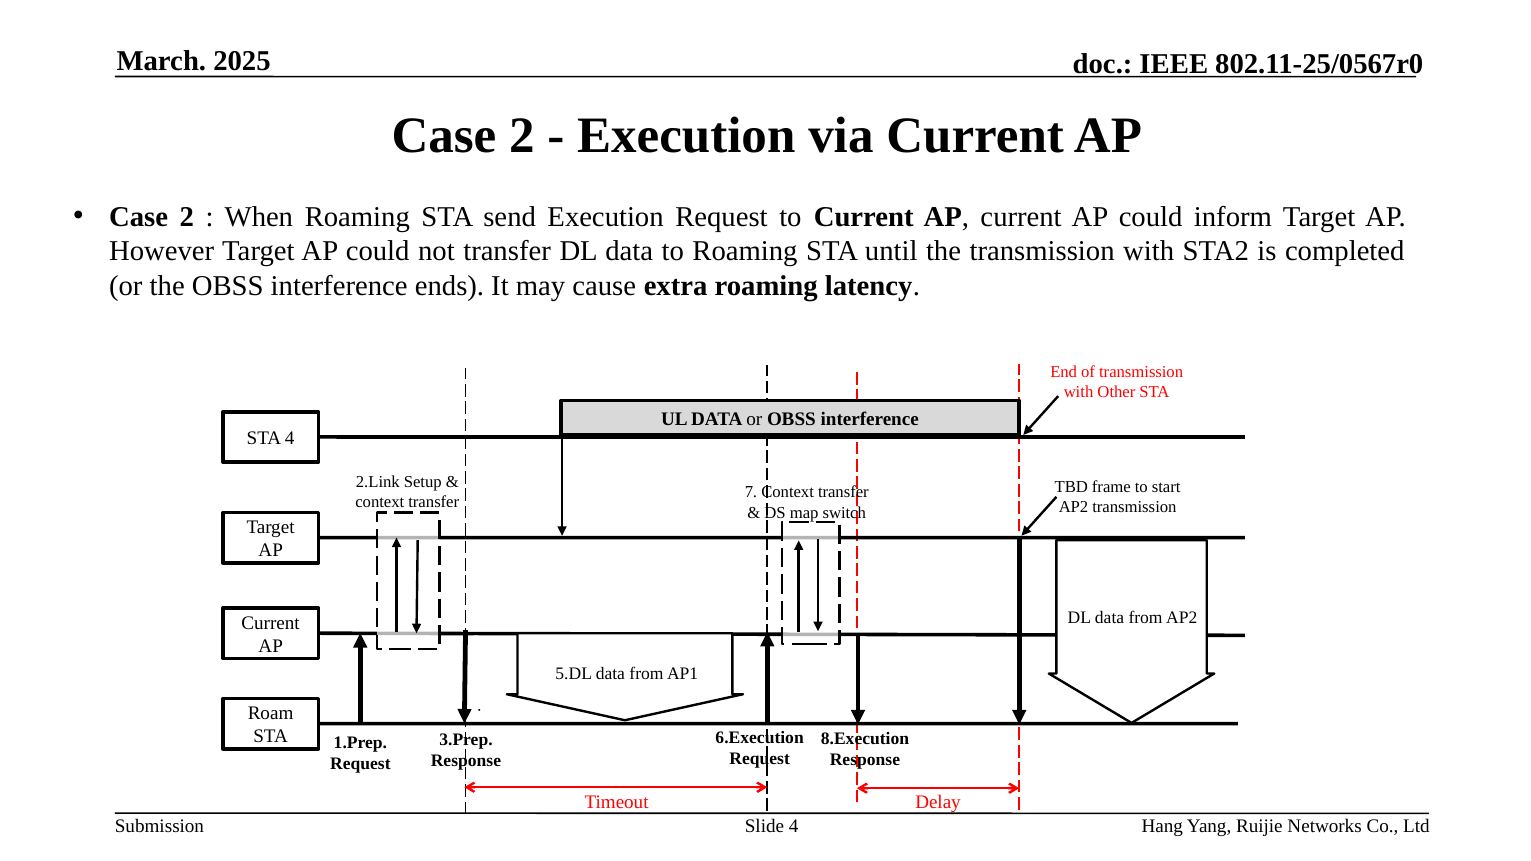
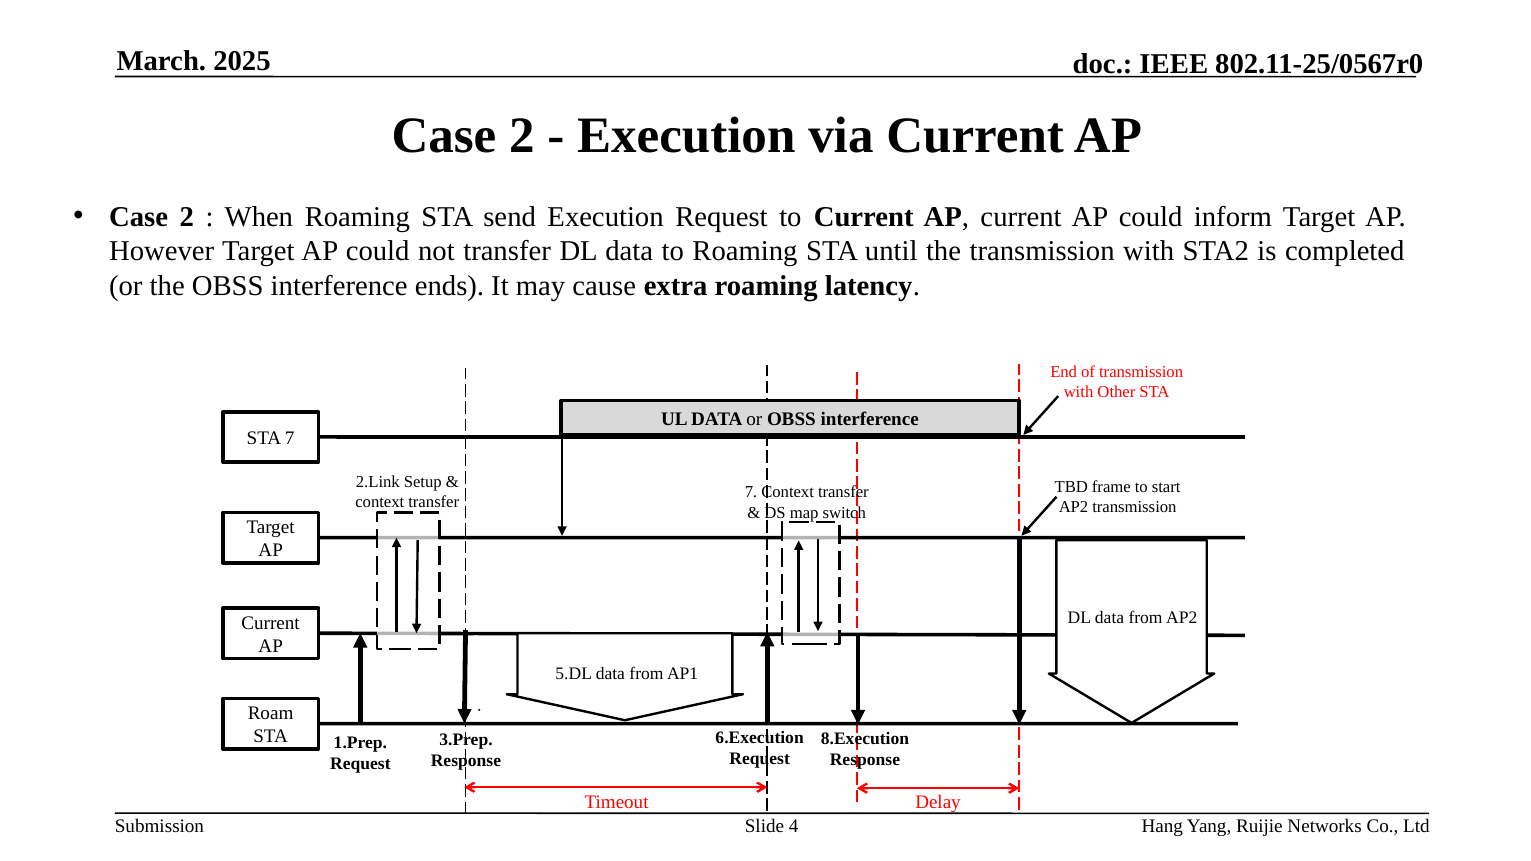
STA 4: 4 -> 7 (290, 438)
